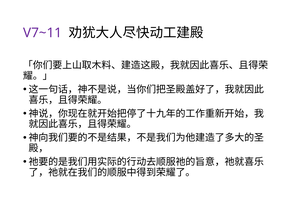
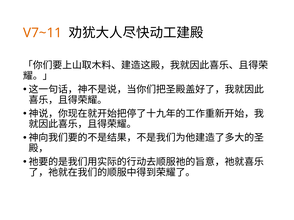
V7~11 colour: purple -> orange (43, 33)
